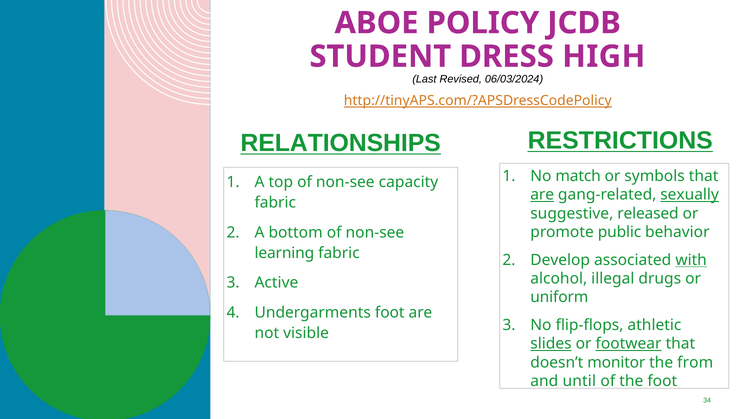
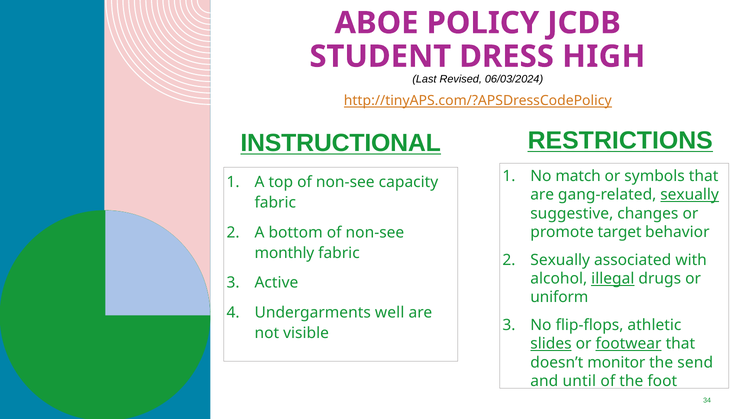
RELATIONSHIPS: RELATIONSHIPS -> INSTRUCTIONAL (341, 143)
are underline: present -> none (542, 195)
released: released -> changes (648, 214)
public: public -> target (620, 232)
learning: learning -> monthly (284, 253)
Develop: Develop -> Sexually (560, 260)
with underline: present -> none (691, 260)
illegal underline: none -> present (613, 279)
Undergarments foot: foot -> well (390, 313)
from: from -> send (695, 363)
